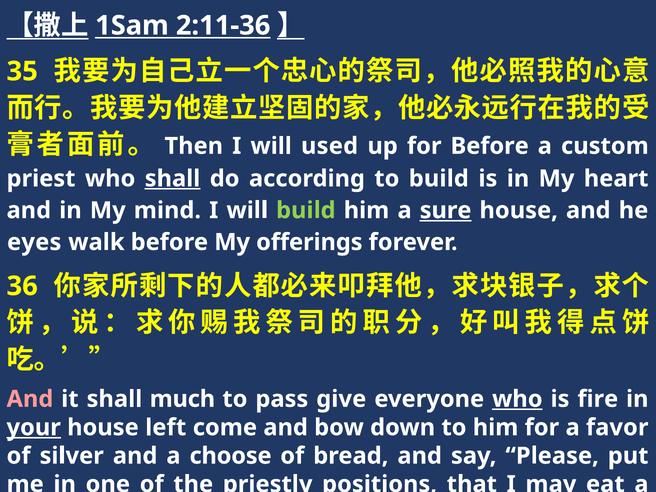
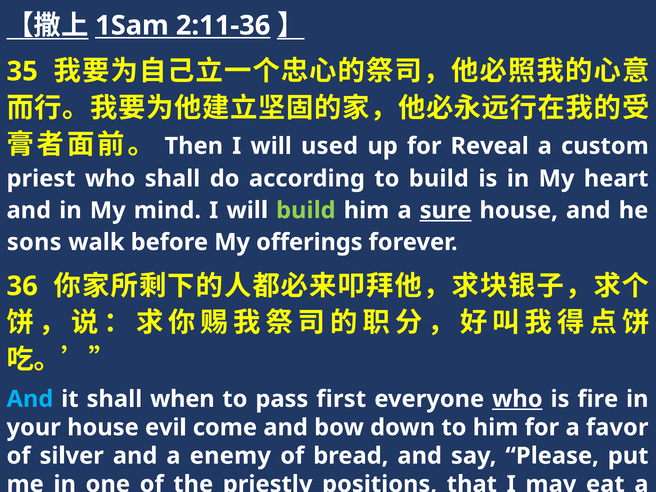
for Before: Before -> Reveal (490, 146)
shall underline: present -> none (173, 179)
eyes: eyes -> sons (34, 242)
And colour: pink -> light blue (30, 399)
much: much -> when (182, 399)
give: give -> first (341, 399)
your underline: present -> none (34, 427)
left: left -> evil (166, 427)
choose: choose -> enemy (230, 456)
